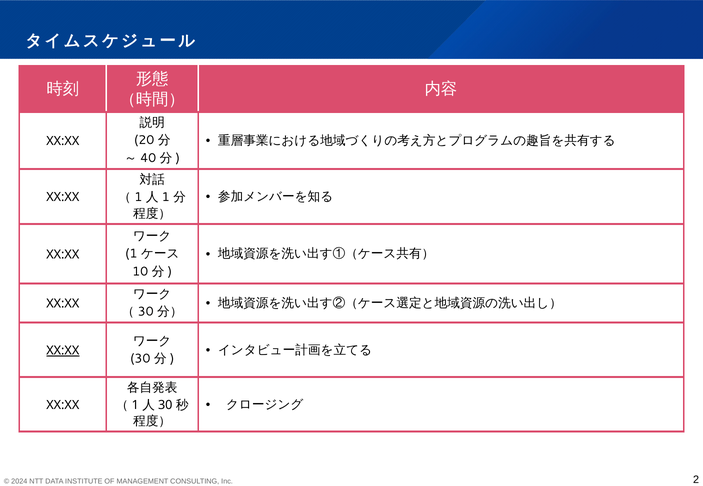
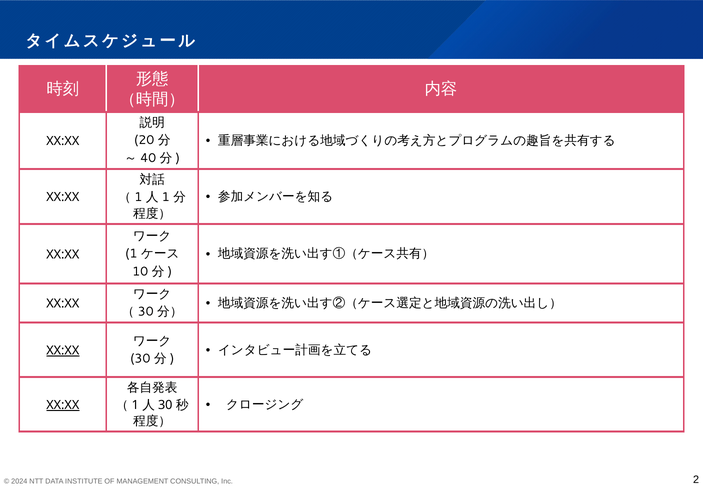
XX:XX underline: none -> present (63, 406)
